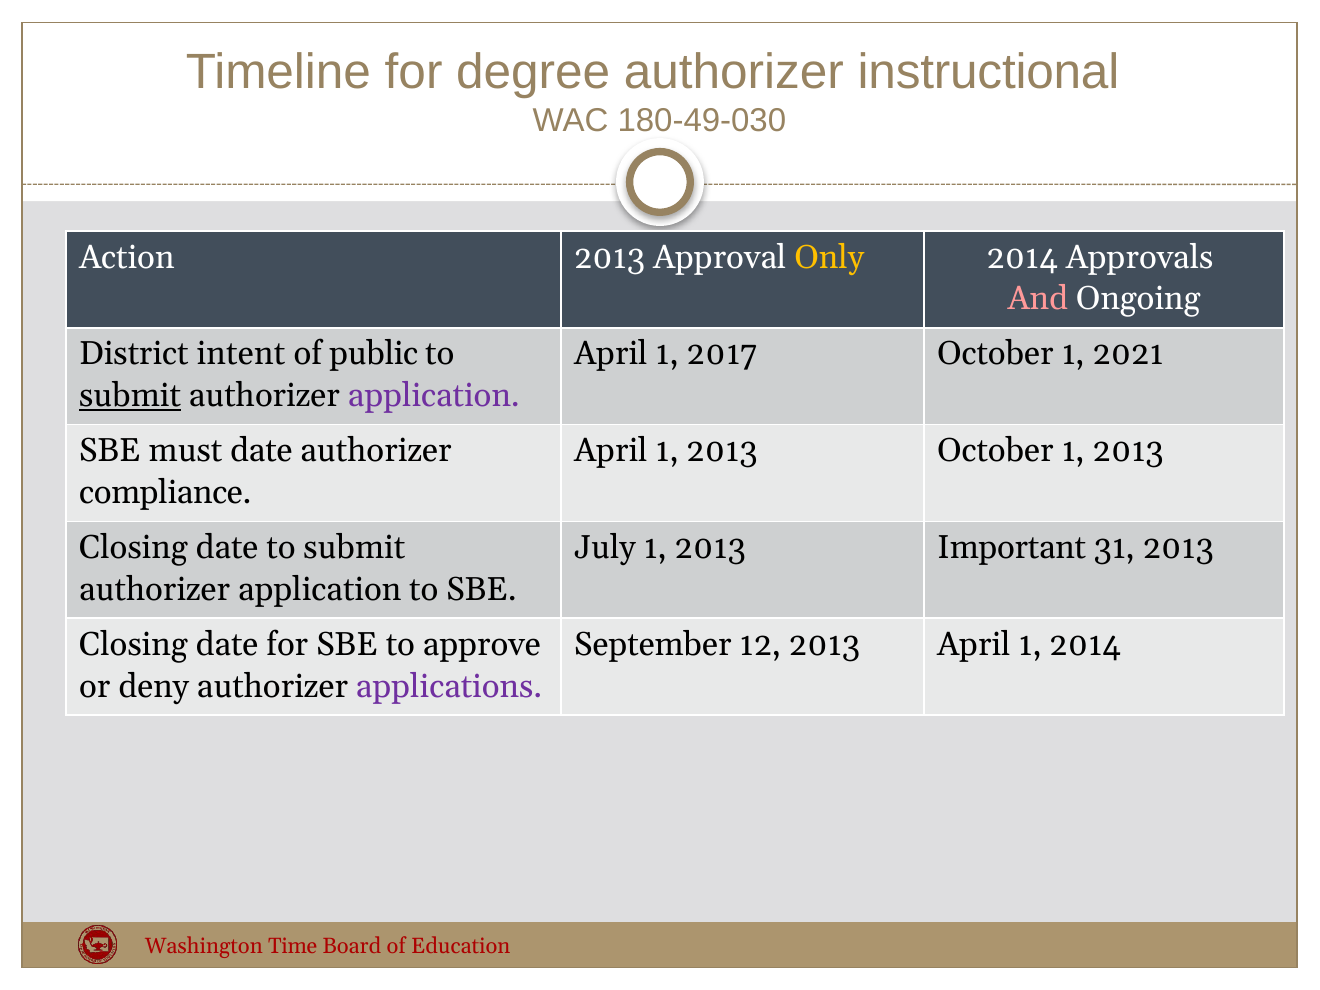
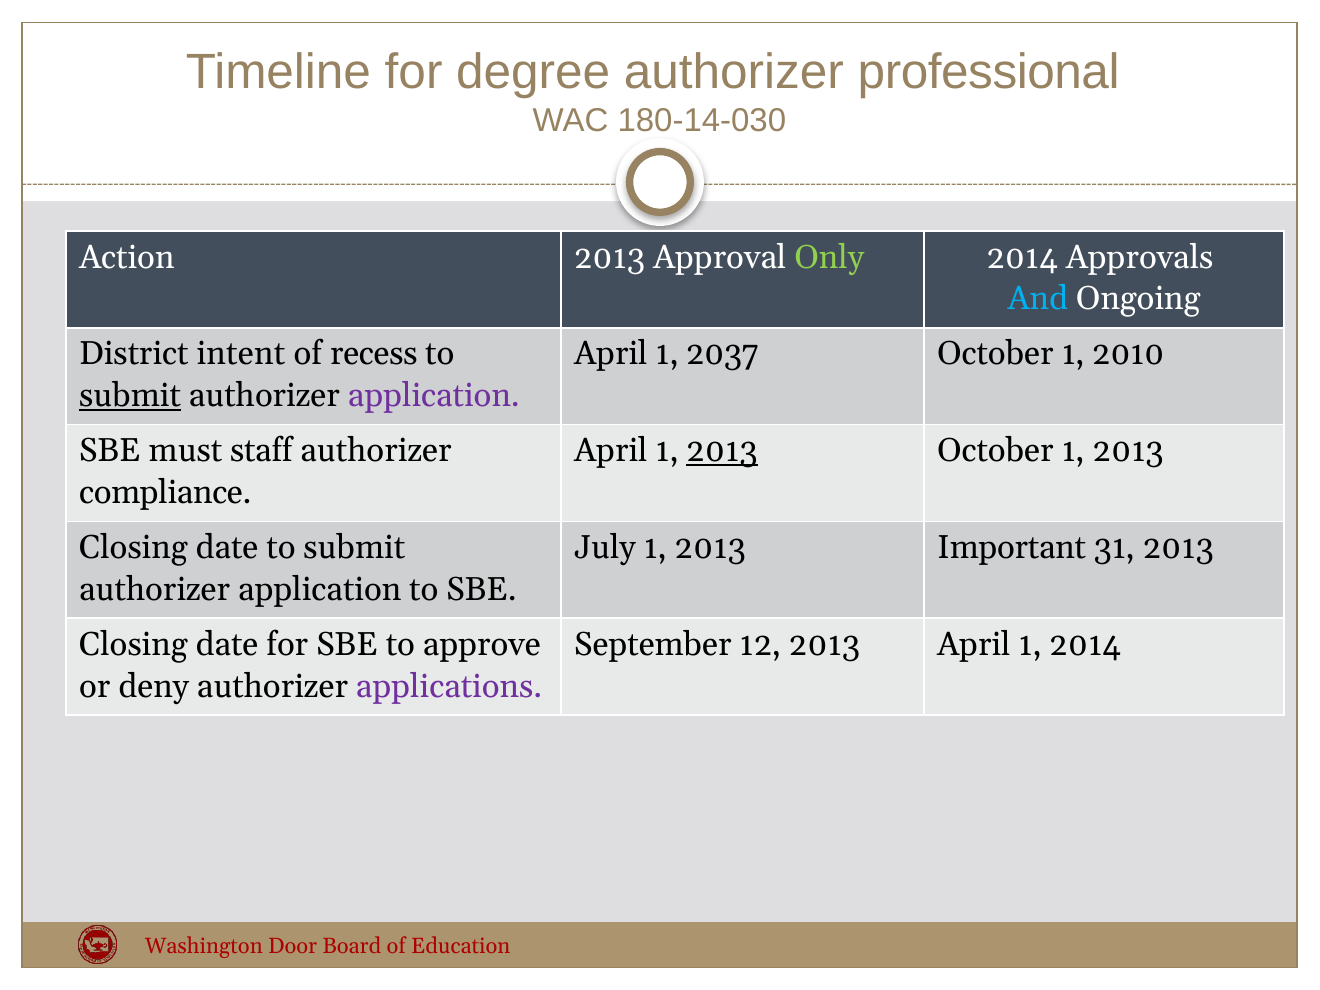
instructional: instructional -> professional (989, 73)
180-49-030: 180-49-030 -> 180-14-030 (702, 121)
Only colour: yellow -> light green (829, 257)
And colour: pink -> light blue (1038, 299)
public: public -> recess (374, 354)
2017: 2017 -> 2037 (722, 354)
2021: 2021 -> 2010 (1128, 354)
must date: date -> staff (261, 451)
2013 underline: none -> present (722, 451)
Time: Time -> Door (293, 947)
